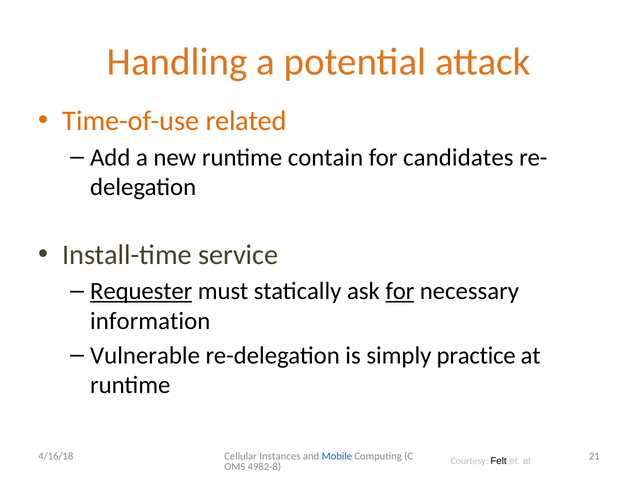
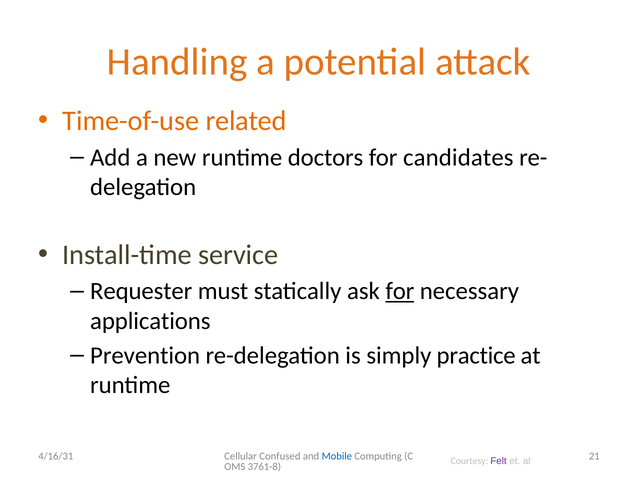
contain: contain -> doctors (326, 158)
Requester underline: present -> none (141, 292)
information: information -> applications (150, 321)
Vulnerable: Vulnerable -> Prevention (145, 356)
Instances: Instances -> Confused (280, 457)
4/16/18: 4/16/18 -> 4/16/31 (56, 457)
Felt colour: black -> purple (499, 462)
4982-8: 4982-8 -> 3761-8 (264, 467)
